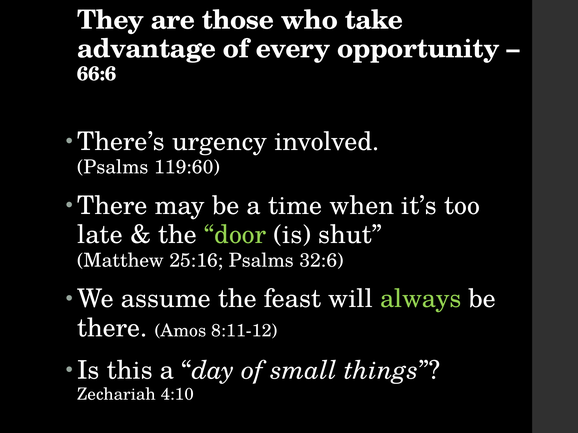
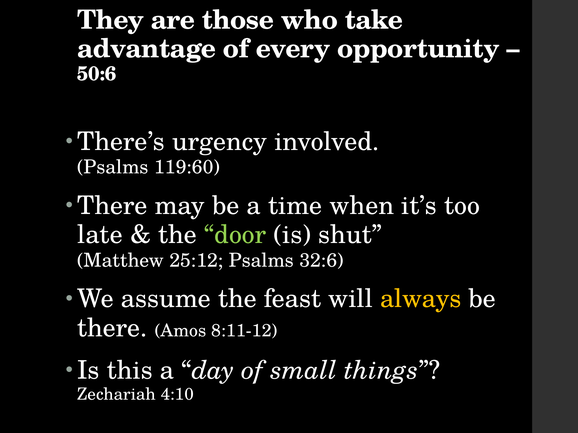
66:6: 66:6 -> 50:6 (97, 74)
25:16: 25:16 -> 25:12 (196, 261)
always colour: light green -> yellow (421, 299)
